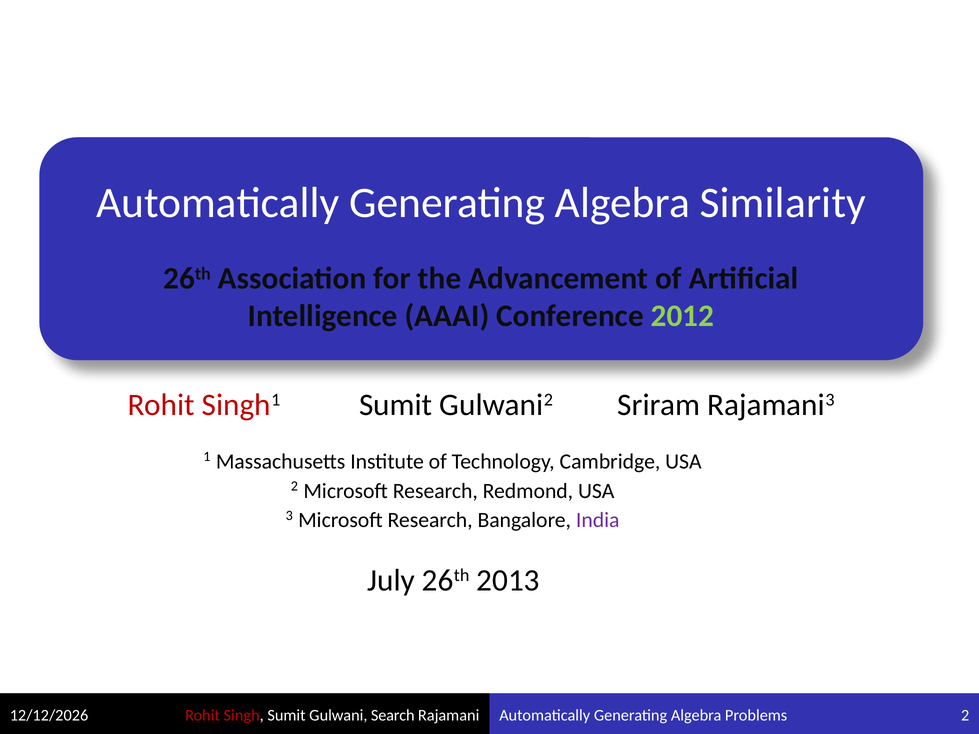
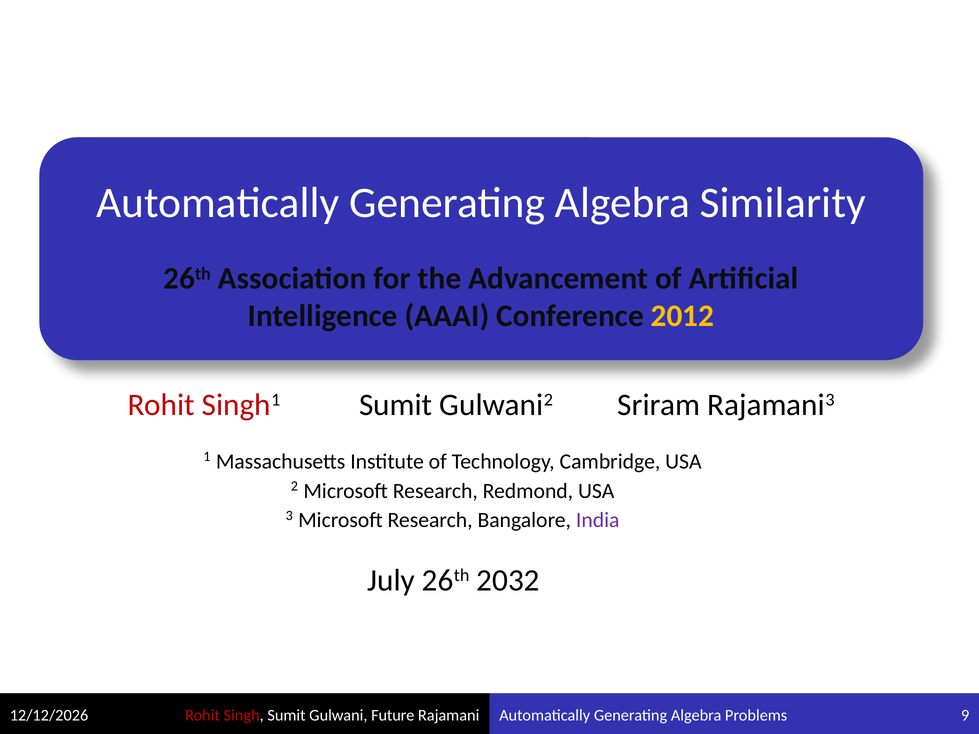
2012 colour: light green -> yellow (682, 316)
2013: 2013 -> 2032 (508, 581)
Search: Search -> Future (393, 716)
Problems 2: 2 -> 9 (965, 716)
